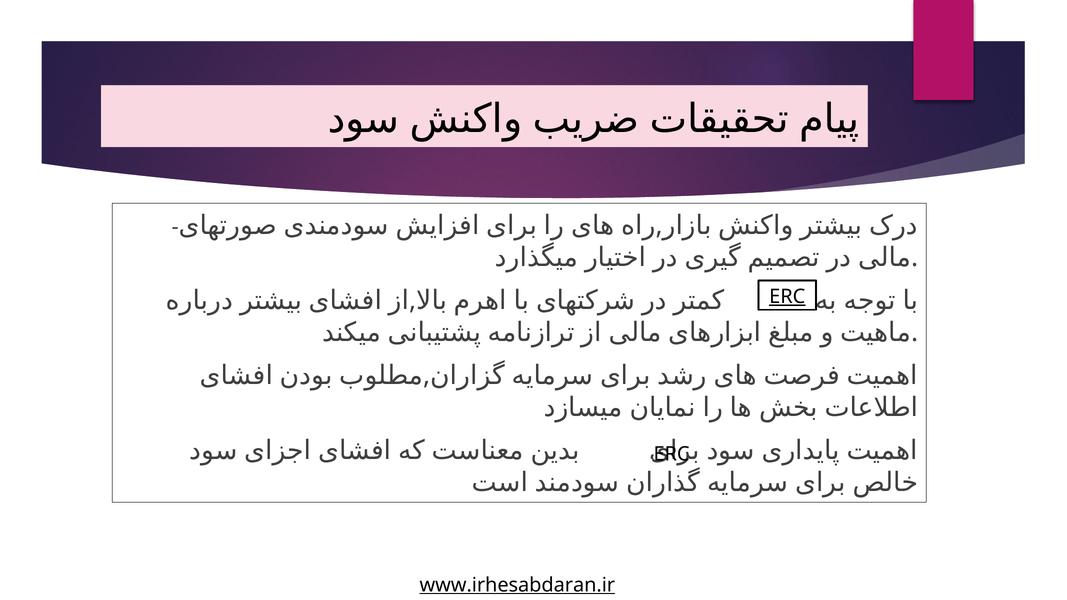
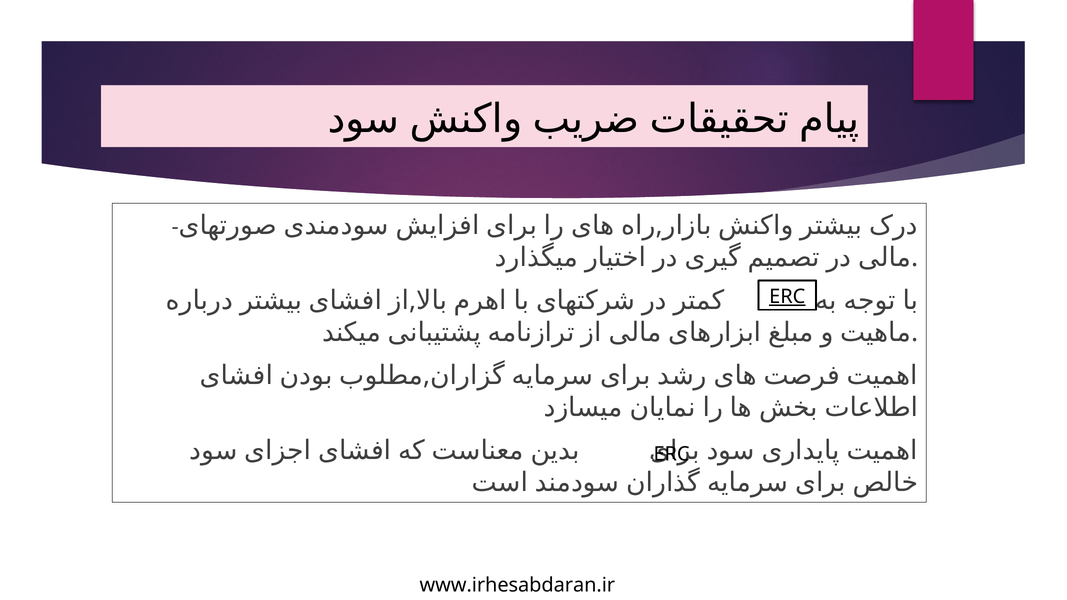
www.irhesabdaran.ir underline: present -> none (517, 585)
